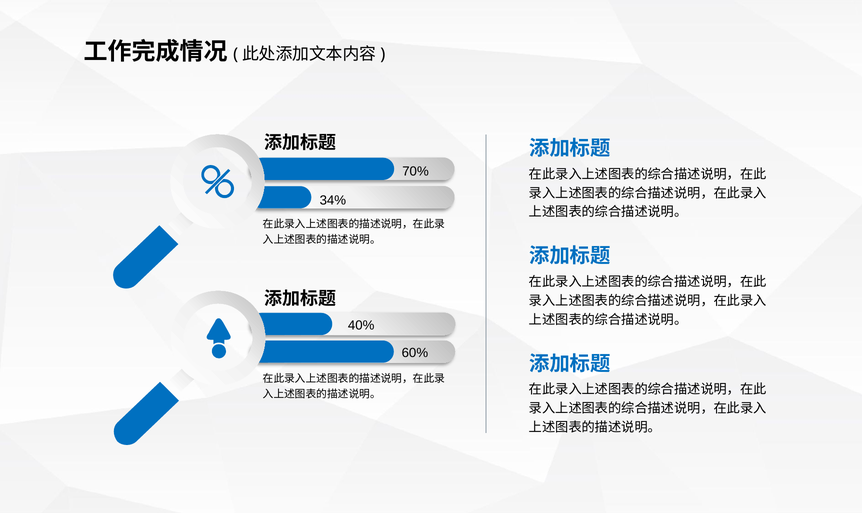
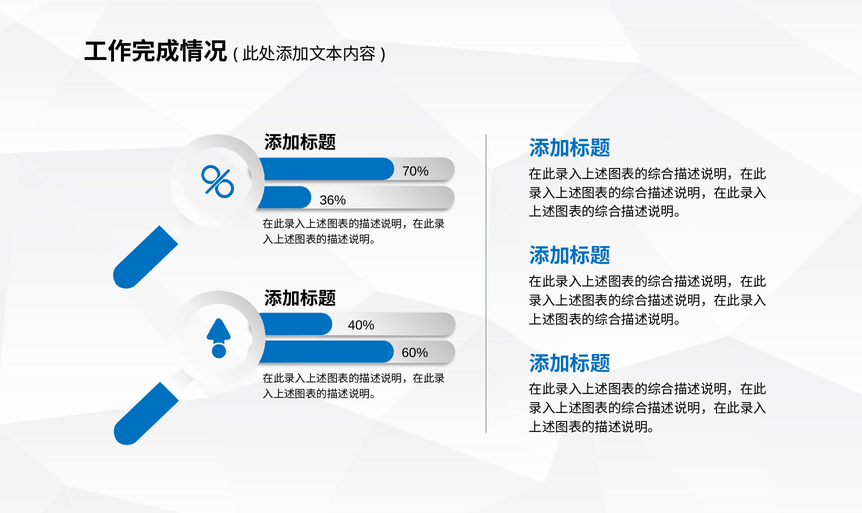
34%: 34% -> 36% (333, 200)
